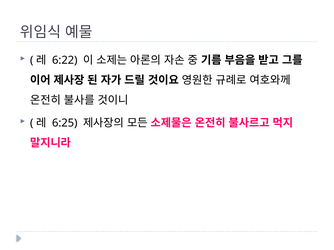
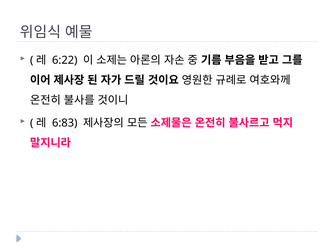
6:25: 6:25 -> 6:83 (65, 123)
